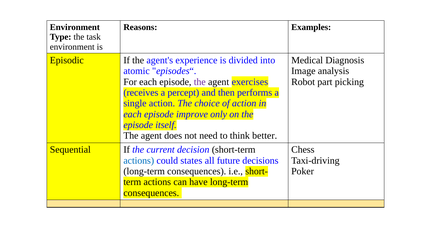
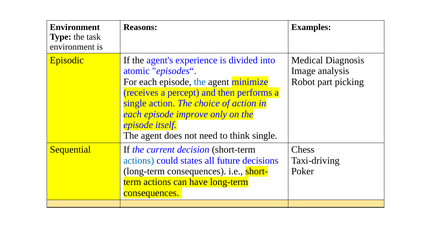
the colour: purple -> blue (200, 82)
exercises: exercises -> minimize (250, 82)
think better: better -> single (265, 135)
